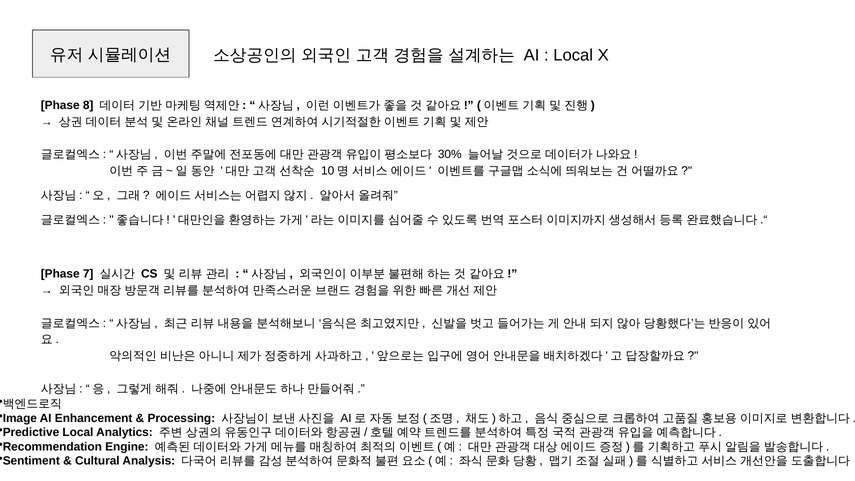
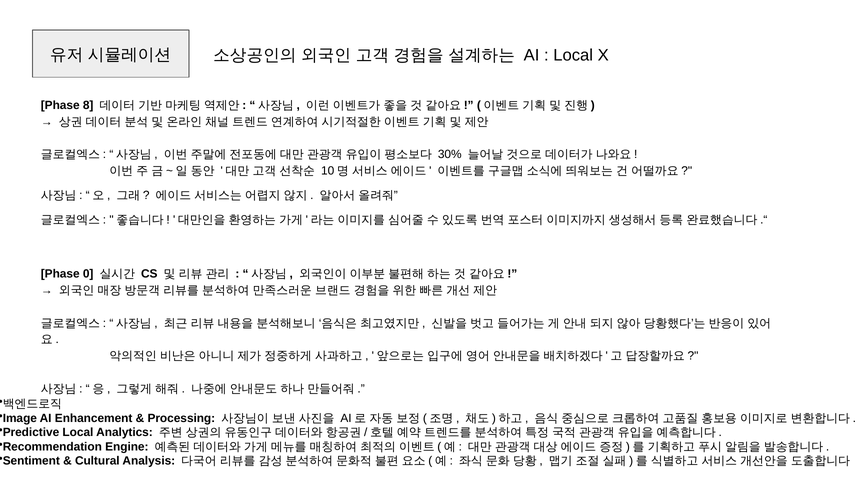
7: 7 -> 0 (88, 274)
